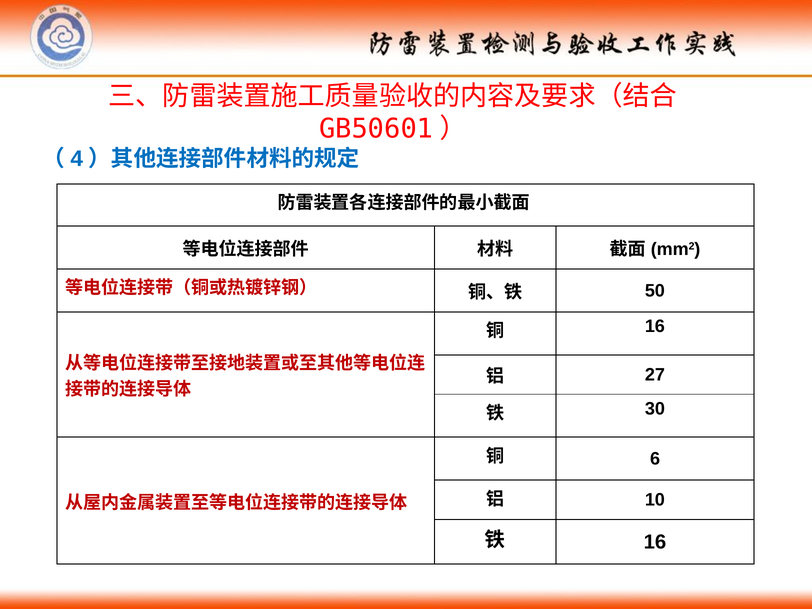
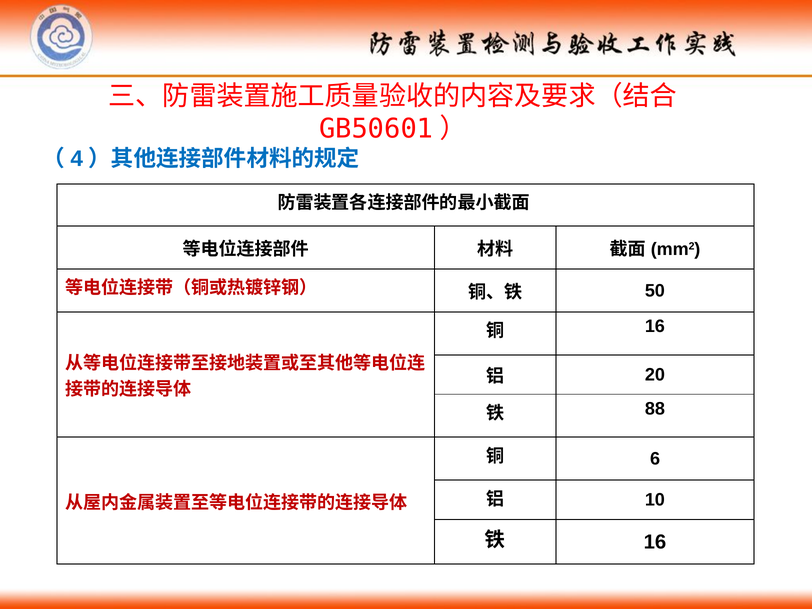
27: 27 -> 20 (655, 375)
30: 30 -> 88 (655, 409)
